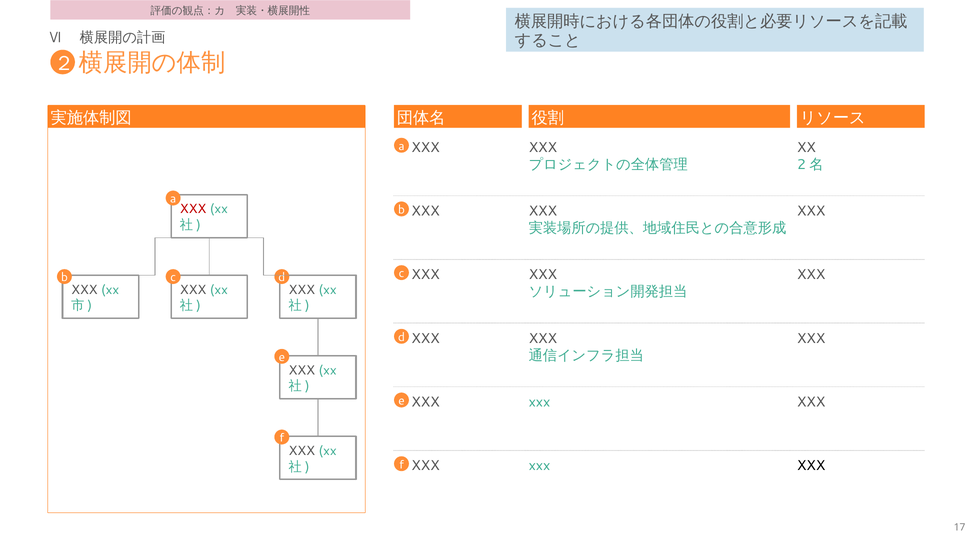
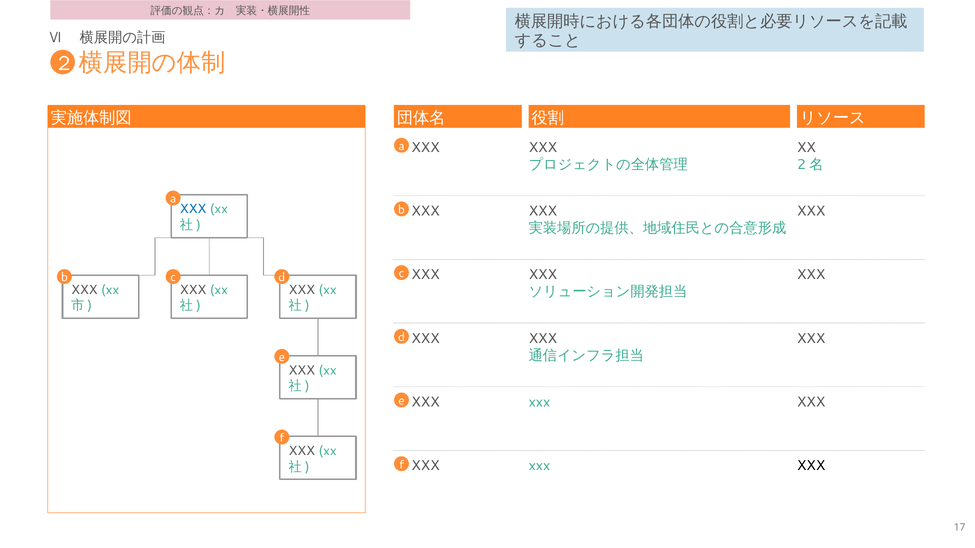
XXX colour: red -> blue (193, 209)
